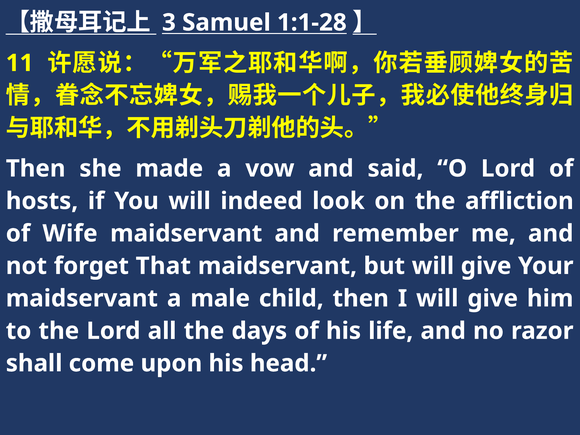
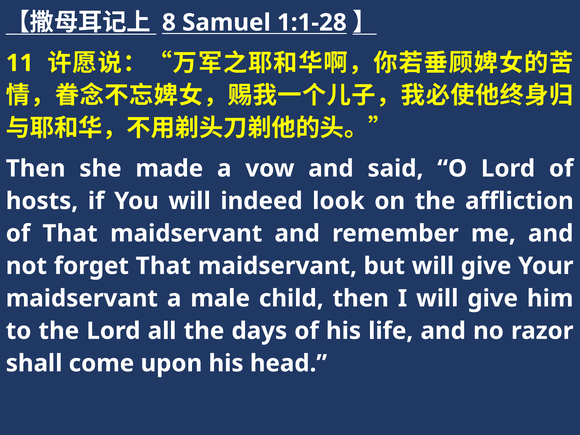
3: 3 -> 8 (169, 23)
of Wife: Wife -> That (70, 234)
